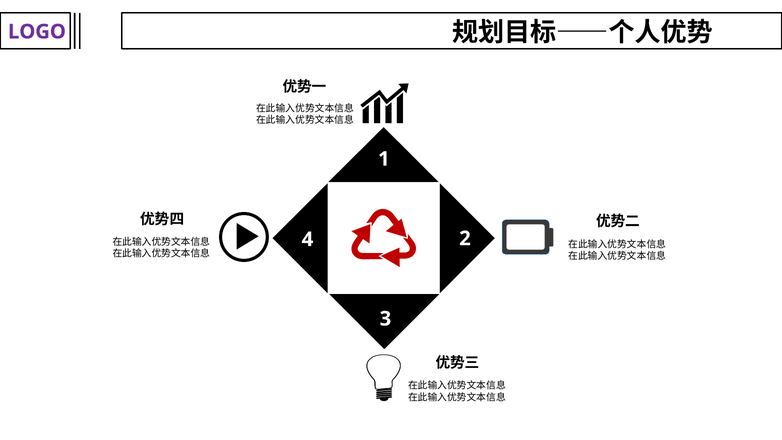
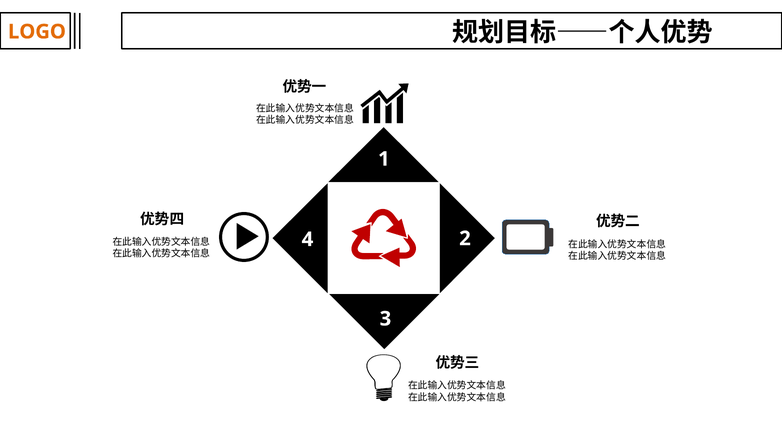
LOGO colour: purple -> orange (37, 32)
